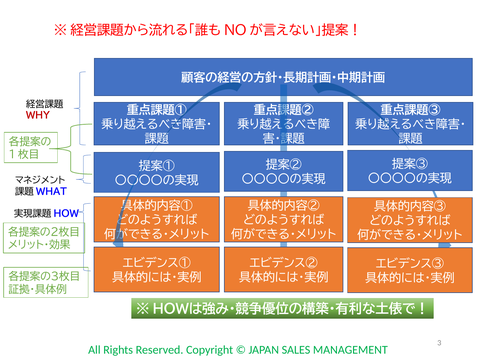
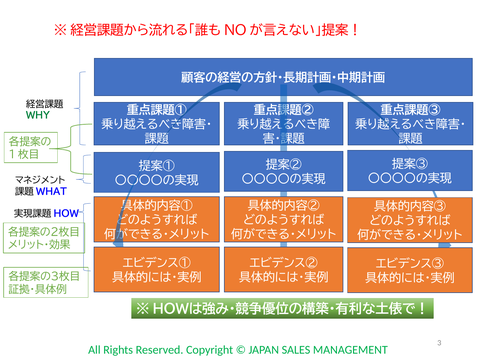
WHY colour: red -> green (38, 116)
